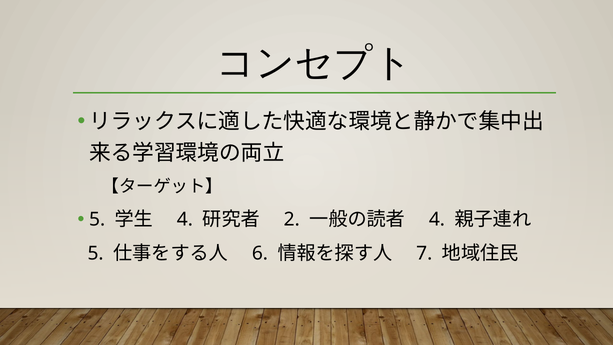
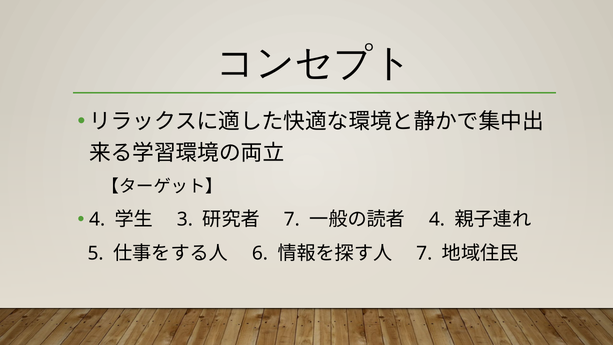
5: 5 -> 4 (97, 220)
4: 4 -> 3 (185, 220)
2: 2 -> 7 (292, 220)
